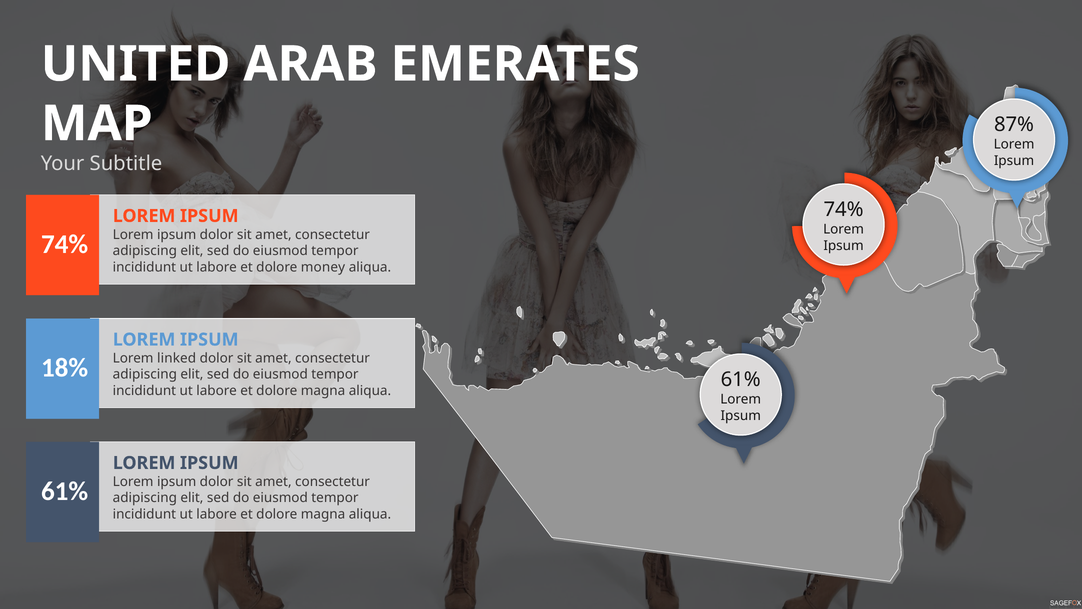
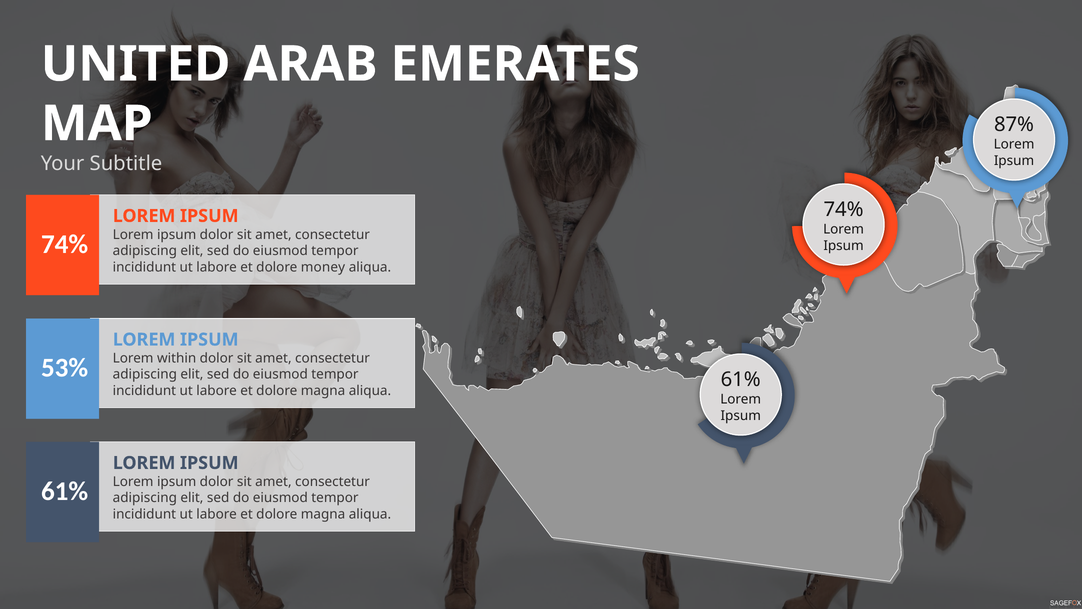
linked: linked -> within (177, 358)
18%: 18% -> 53% (65, 368)
